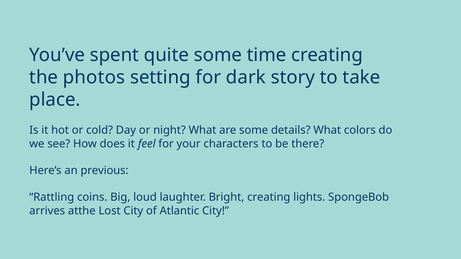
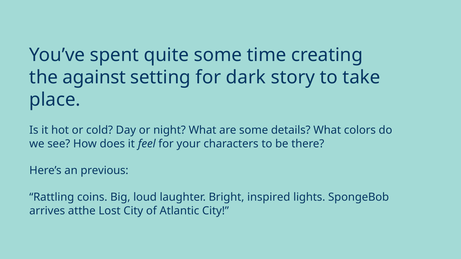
photos: photos -> against (94, 77)
Bright creating: creating -> inspired (269, 197)
